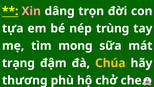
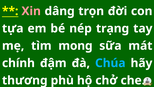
trùng: trùng -> trạng (113, 28)
trạng: trạng -> chính (18, 63)
Chúa colour: yellow -> light blue (110, 63)
